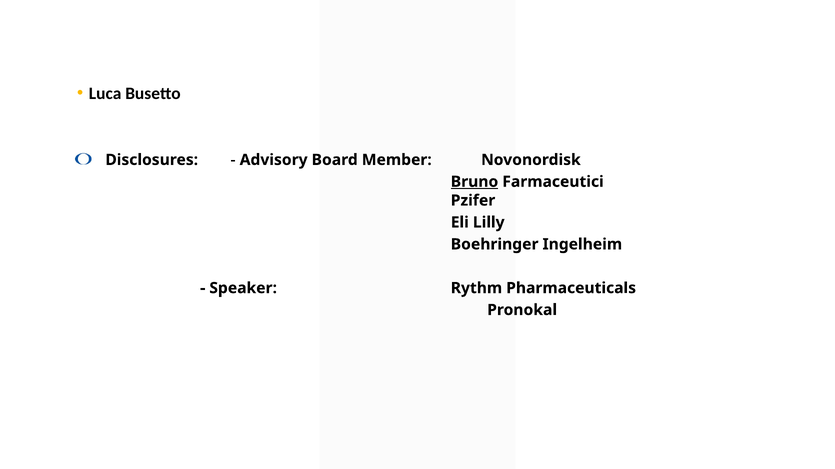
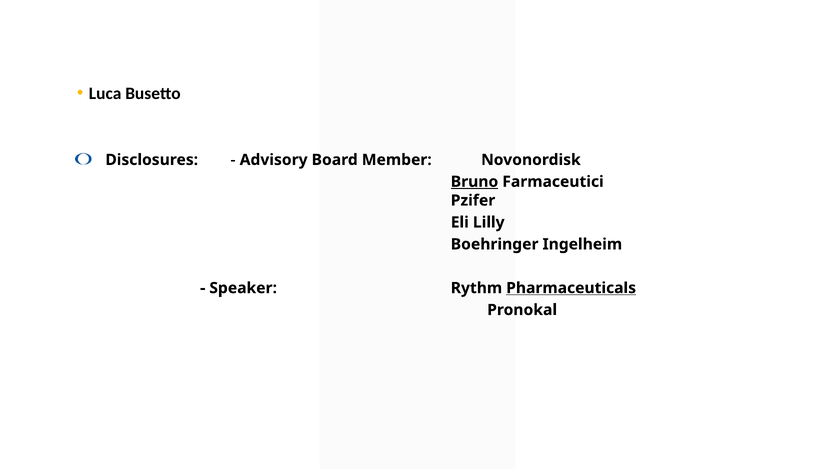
Pharmaceuticals underline: none -> present (571, 288)
